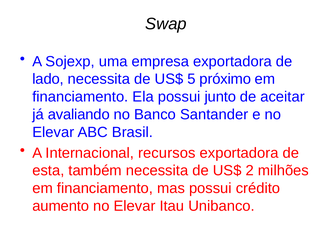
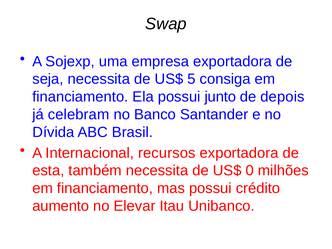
lado: lado -> seja (48, 79)
próximo: próximo -> consiga (225, 79)
aceitar: aceitar -> depois (282, 97)
avaliando: avaliando -> celebram (79, 115)
Elevar: Elevar -> Dívida (53, 132)
2: 2 -> 0 (250, 171)
